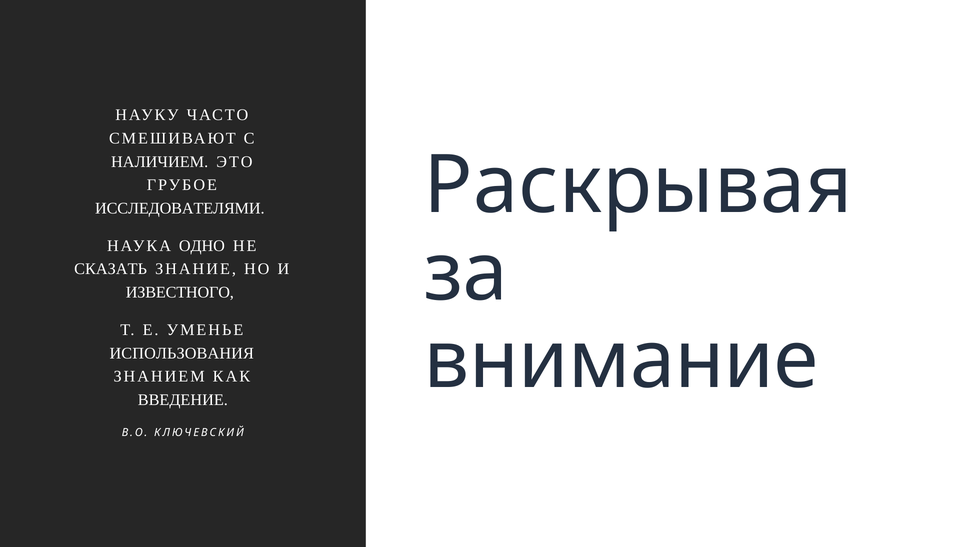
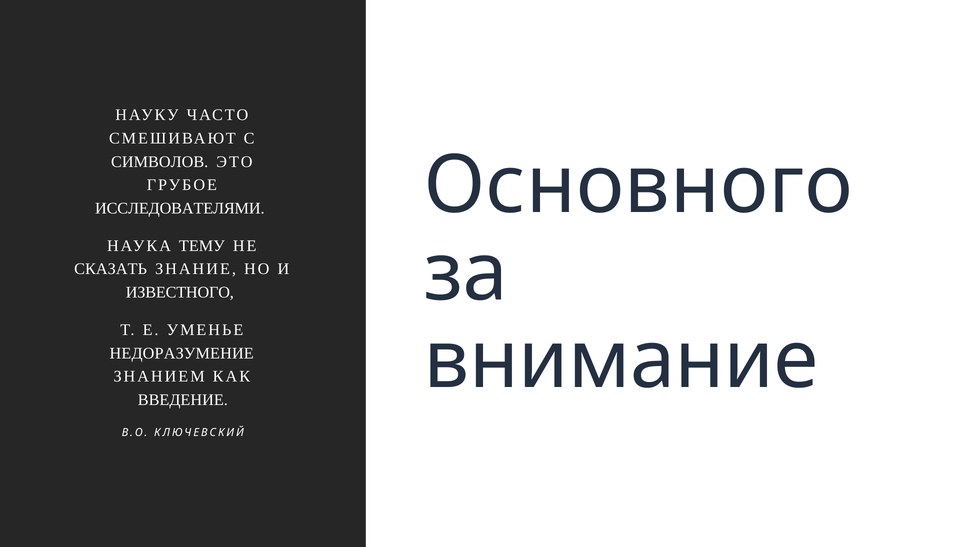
НАЛИЧИЕМ: НАЛИЧИЕМ -> СИМВОЛОВ (160, 162)
Раскрывая: Раскрывая -> Основного (638, 186)
ОДНО: ОДНО -> ТЕМУ (202, 246)
ИСПОЛЬЗОВАНИЯ: ИСПОЛЬЗОВАНИЯ -> НЕДОРАЗУМЕНИЕ (182, 353)
